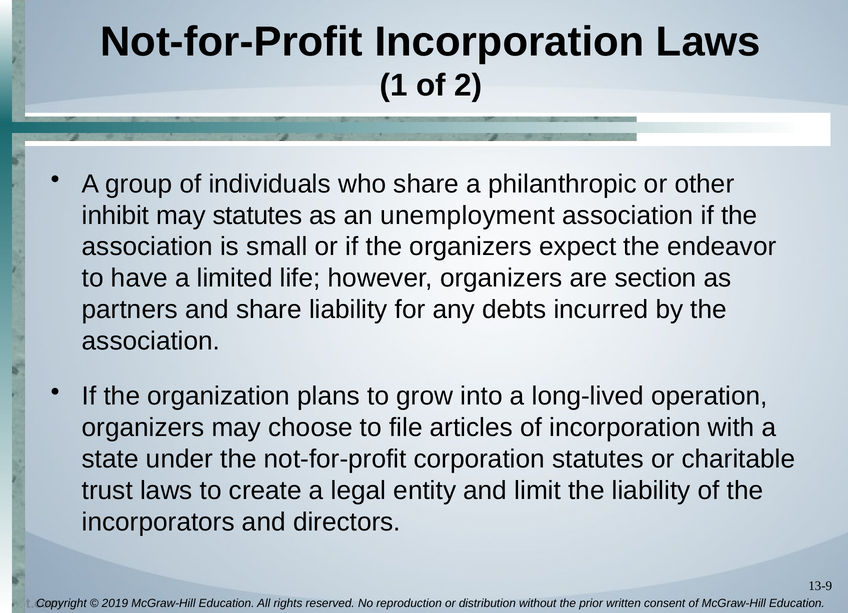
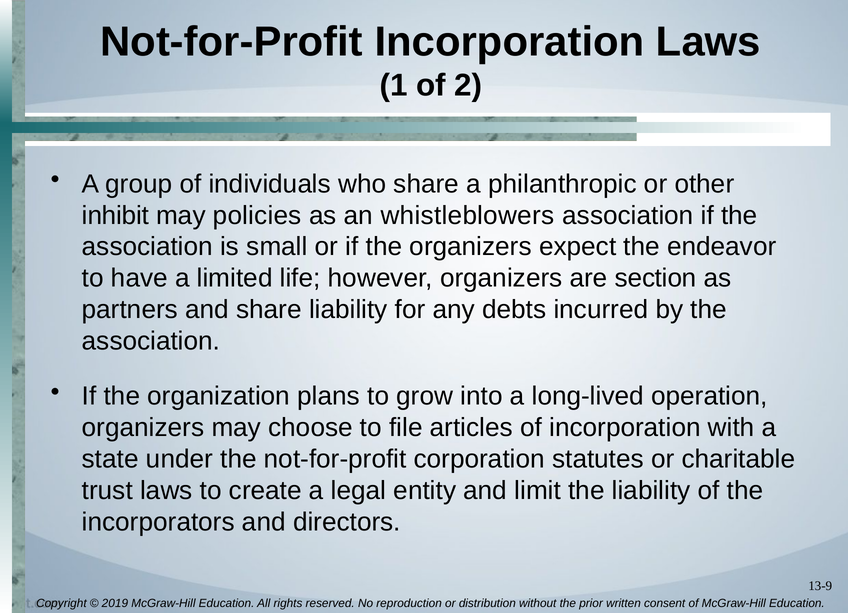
may statutes: statutes -> policies (257, 215)
unemployment: unemployment -> whistleblowers (468, 215)
